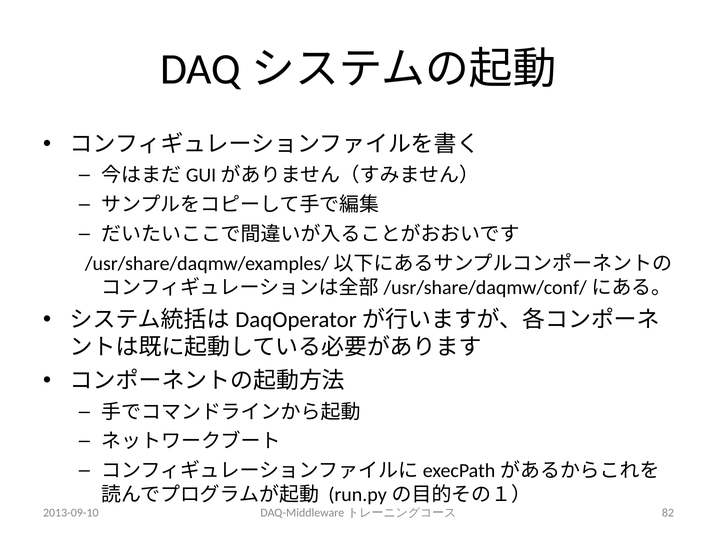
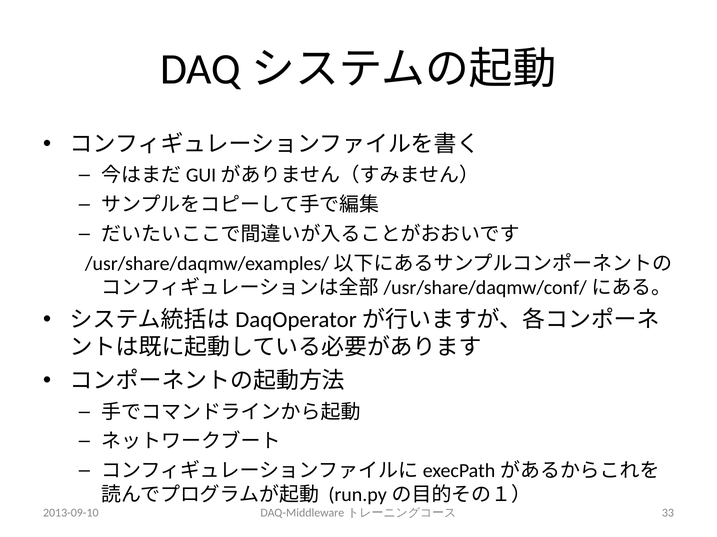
82: 82 -> 33 (668, 513)
